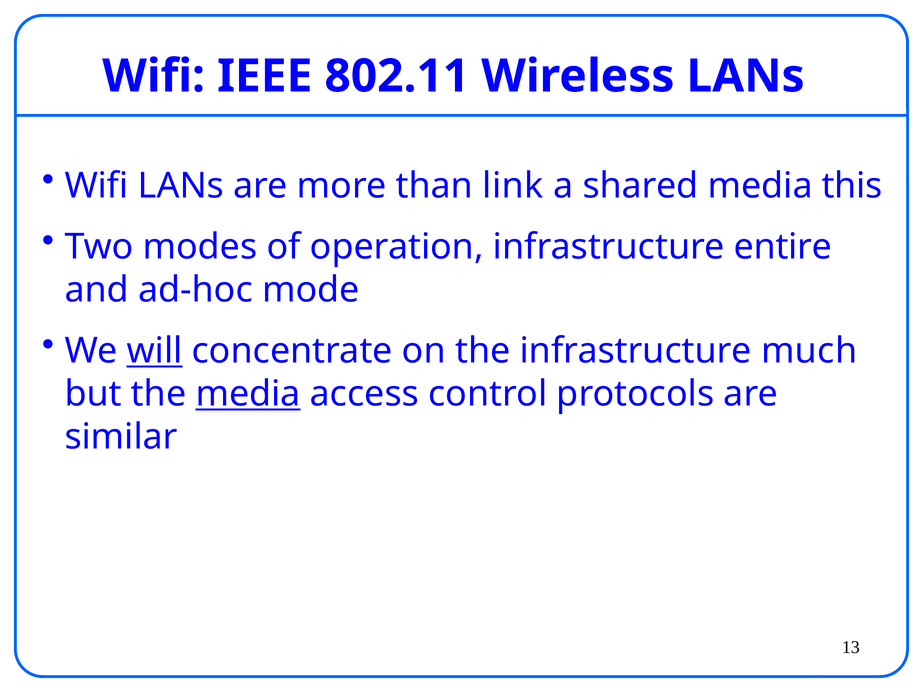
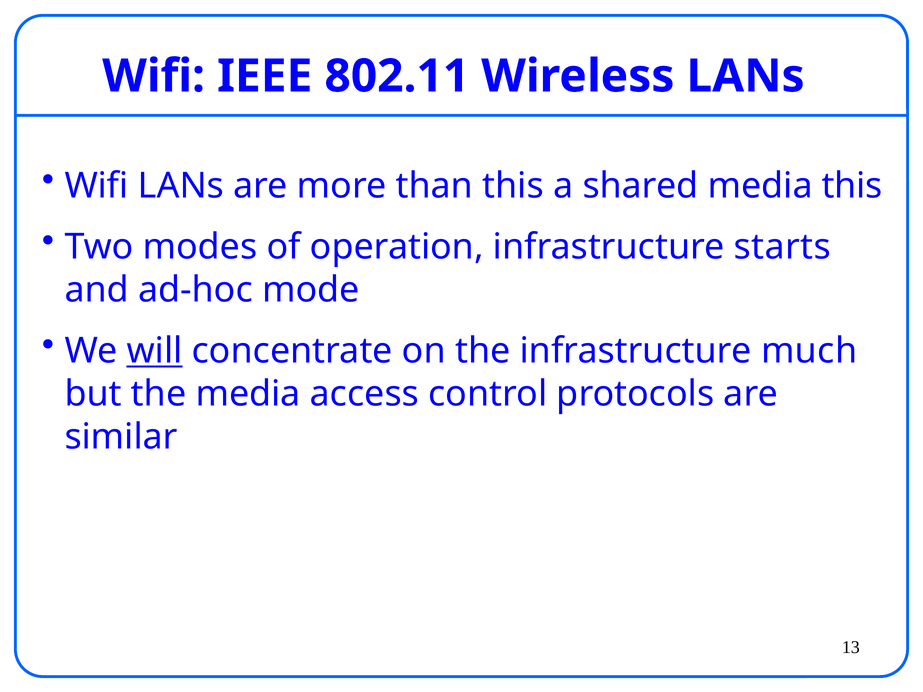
than link: link -> this (513, 186)
entire: entire -> starts (782, 247)
media underline: present -> none (248, 394)
